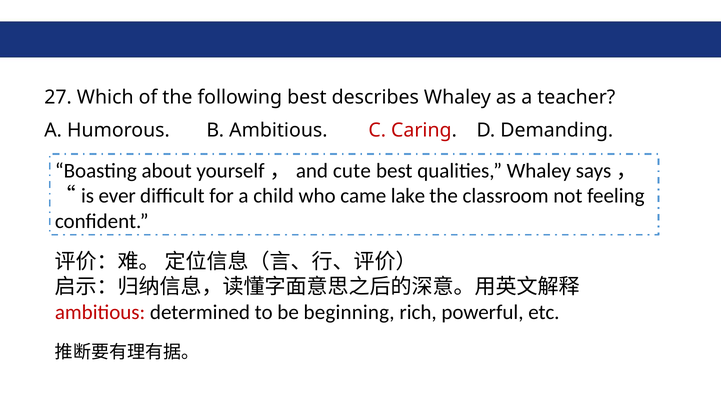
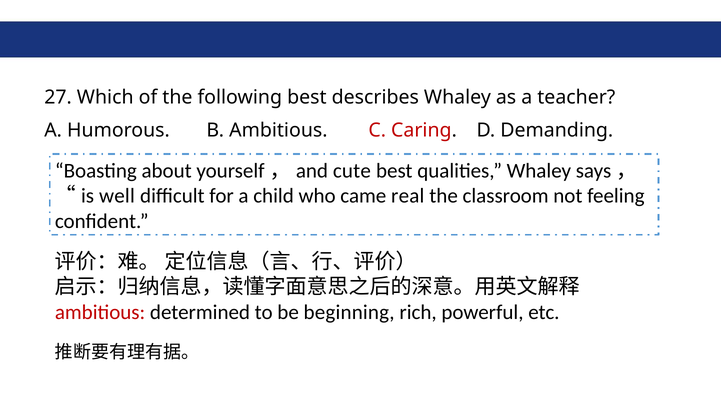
ever: ever -> well (117, 196)
lake: lake -> real (408, 196)
